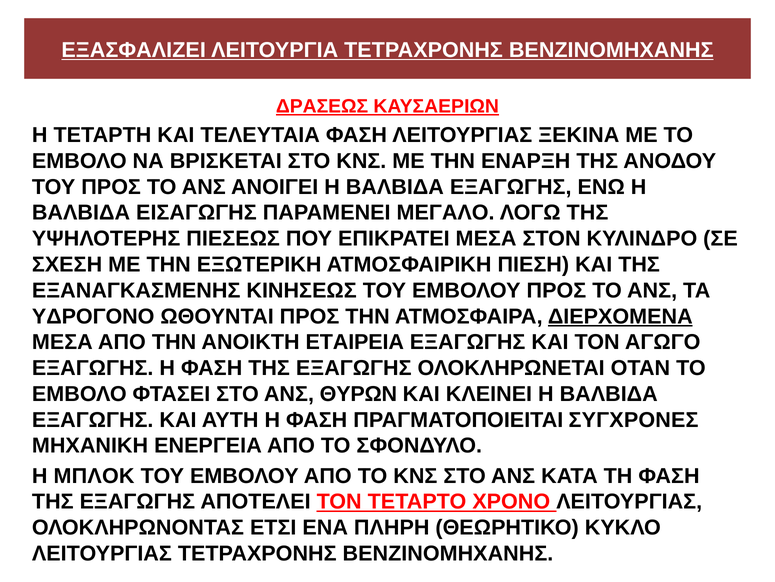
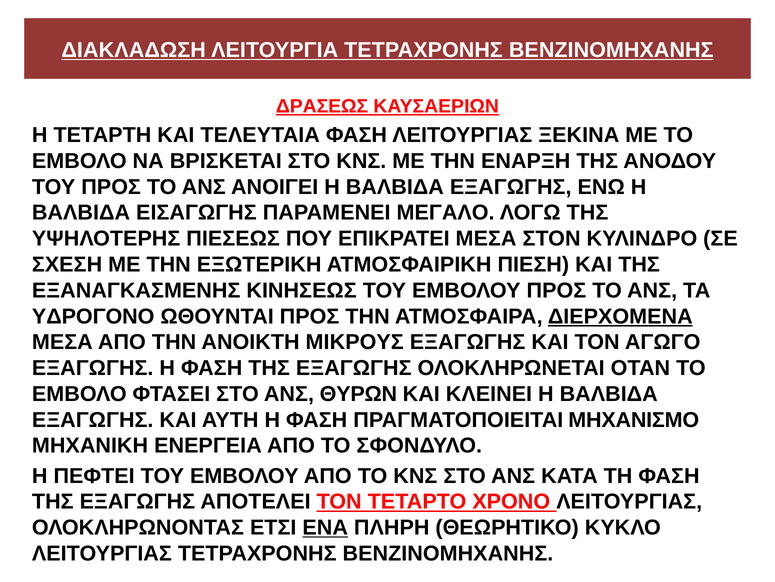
ΕΞΑΣΦΑΛΙΖΕΙ: ΕΞΑΣΦΑΛΙΖΕΙ -> ΔΙΑΚΛΑΔΩΣΗ (134, 50)
ΕΤΑΙΡΕΙΑ: ΕΤΑΙΡΕΙΑ -> ΜΙΚΡΟΥΣ (355, 342)
ΣΥΓΧΡΟΝΕΣ: ΣΥΓΧΡΟΝΕΣ -> ΜΗΧΑΝΙΣΜΟ (634, 419)
ΜΠΛΟΚ: ΜΠΛΟΚ -> ΠΕΦΤΕΙ (94, 475)
ΕΝΑ underline: none -> present (325, 527)
